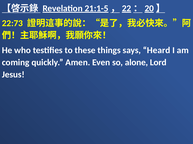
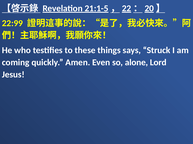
22:73: 22:73 -> 22:99 (12, 23)
Heard: Heard -> Struck (157, 50)
